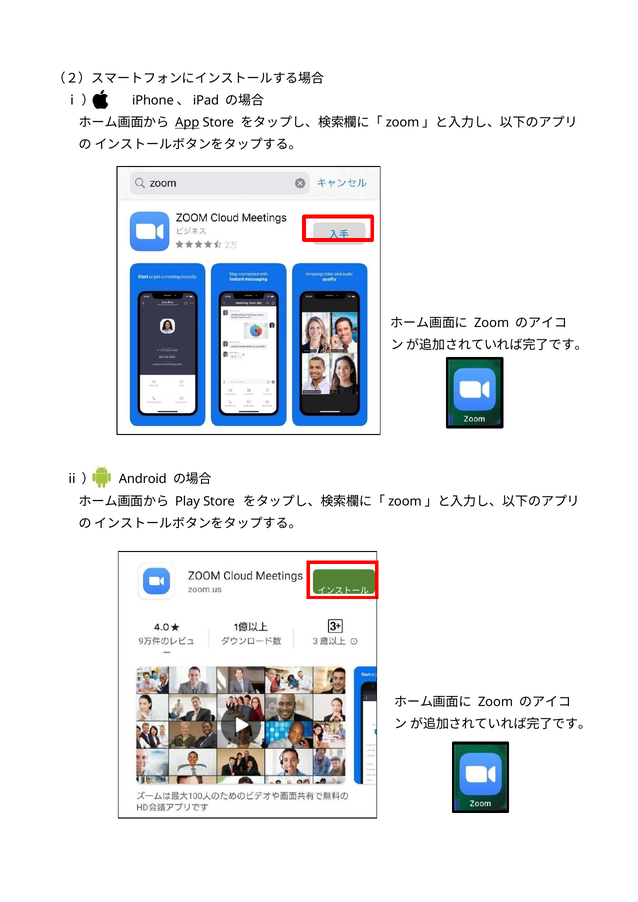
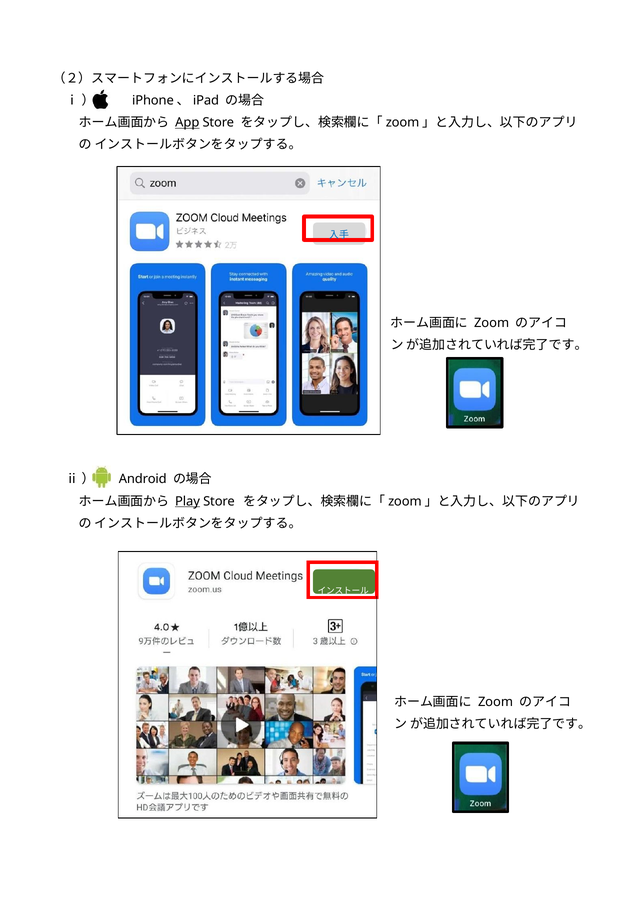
Play underline: none -> present (187, 501)
